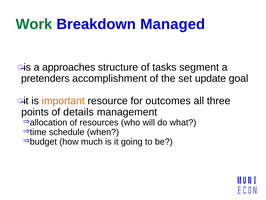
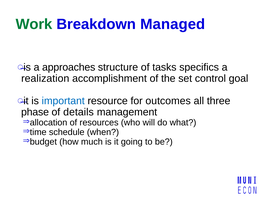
segment: segment -> specifics (199, 67)
pretenders: pretenders -> realization (45, 78)
update: update -> control (210, 78)
important colour: orange -> blue (63, 101)
points: points -> phase (35, 112)
